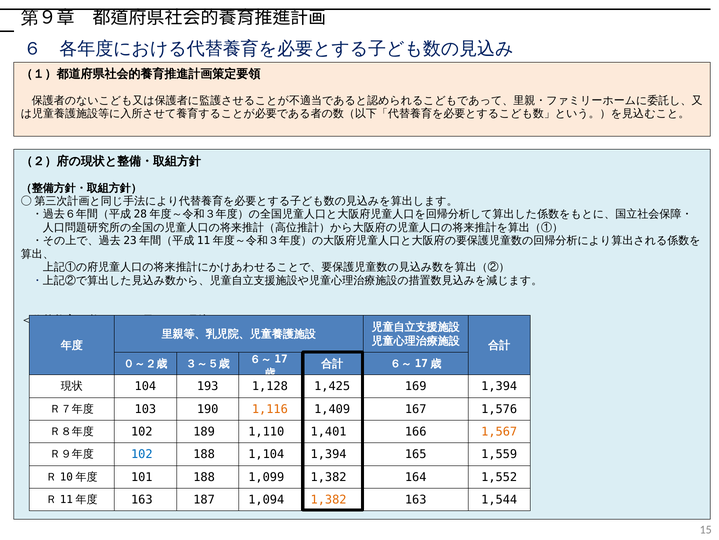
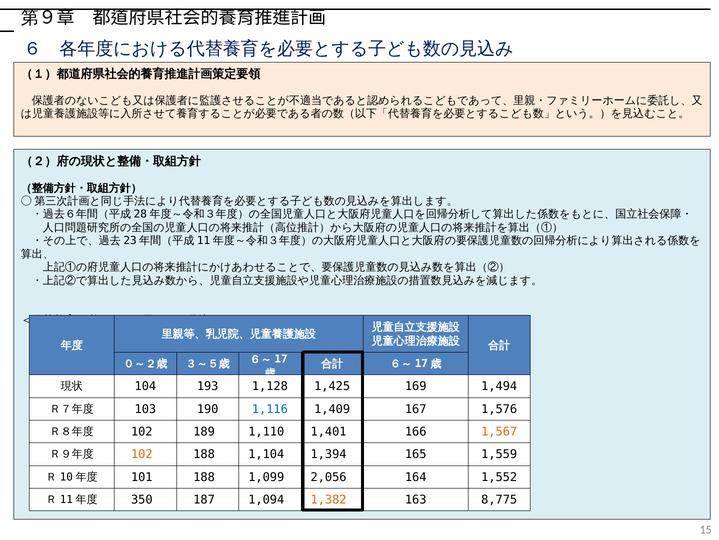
169 1,394: 1,394 -> 1,494 (499, 386)
1,116 colour: orange -> blue (270, 409)
102 colour: blue -> orange (142, 454)
1,099 1,382: 1,382 -> 2,056 (329, 476)
163: 163 -> 350 (142, 499)
1,544: 1,544 -> 8,775 (499, 499)
